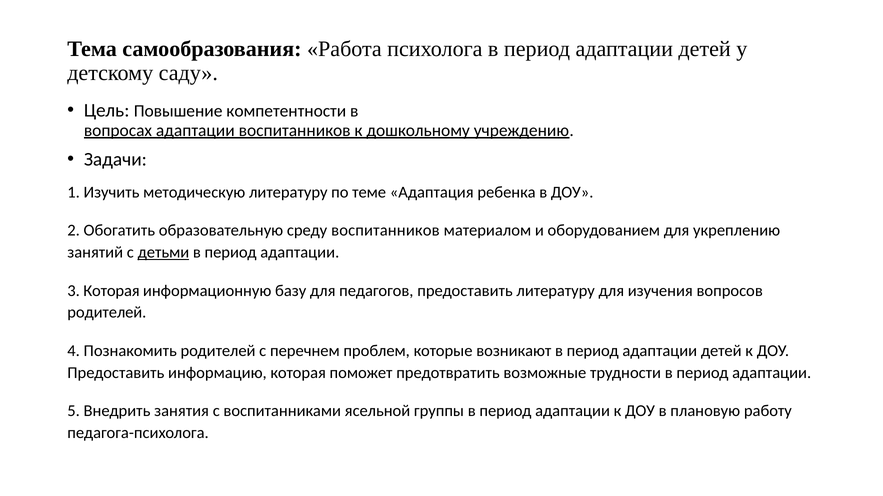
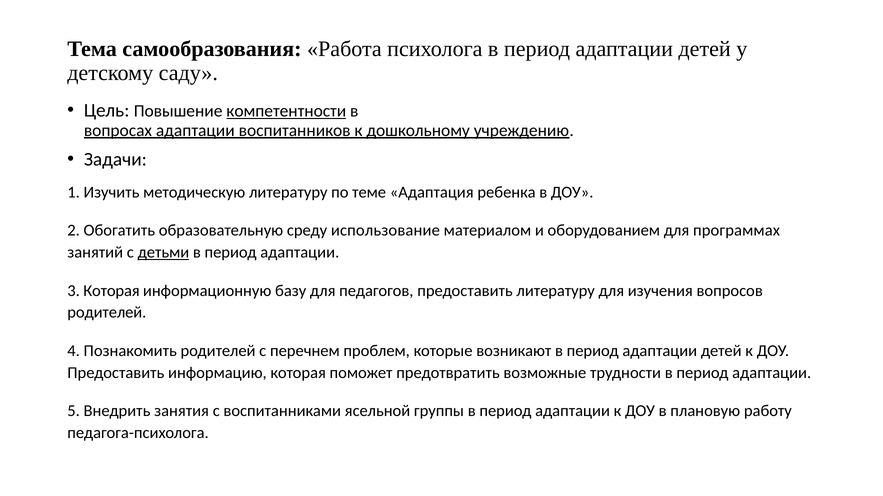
компетентности underline: none -> present (286, 111)
среду воспитанников: воспитанников -> использование (385, 231)
укреплению: укреплению -> программах (737, 231)
